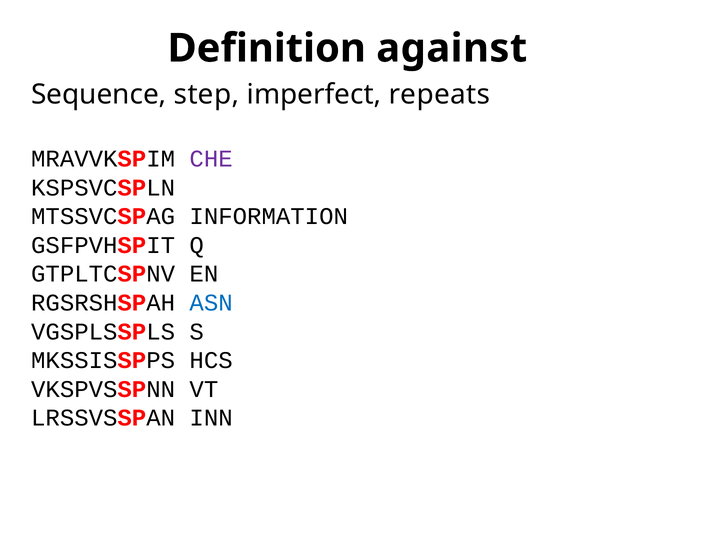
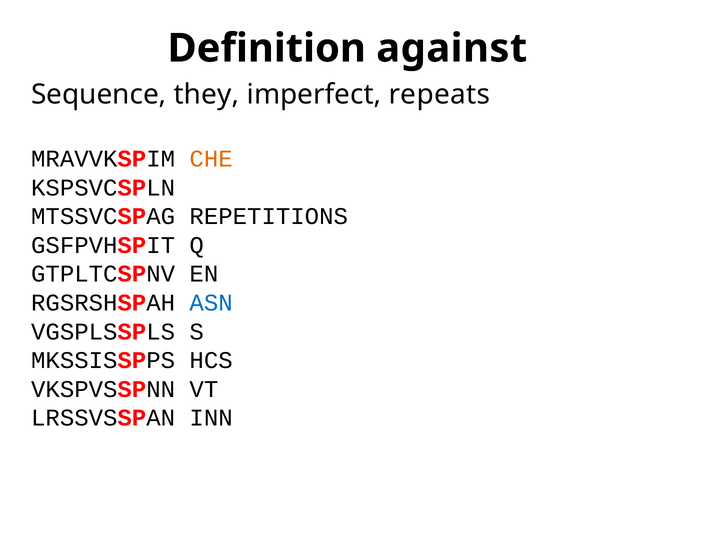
step: step -> they (206, 94)
CHE colour: purple -> orange (211, 159)
INFORMATION: INFORMATION -> REPETITIONS (269, 216)
